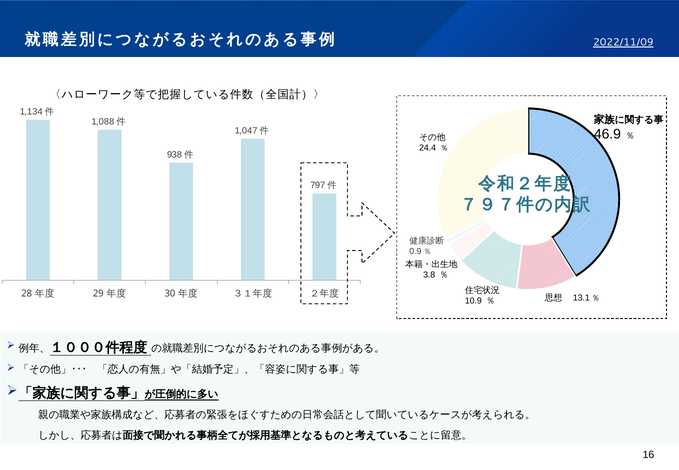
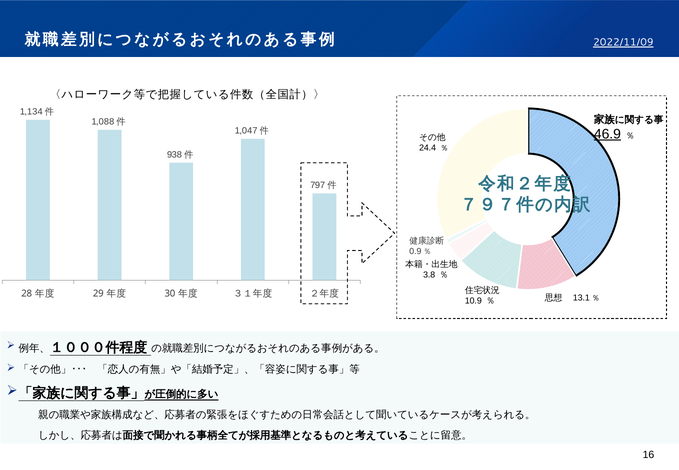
46.9 underline: none -> present (607, 134)
